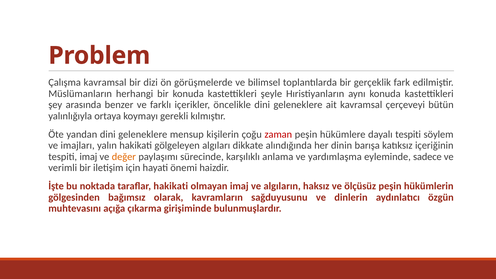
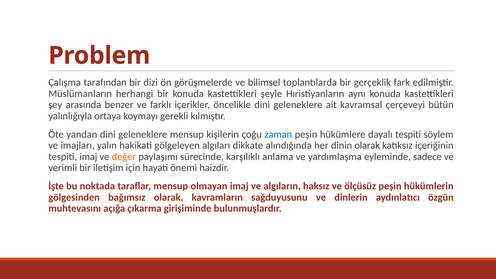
Çalışma kavramsal: kavramsal -> tarafından (105, 82)
zaman colour: red -> blue (278, 134)
dinin barışa: barışa -> olarak (367, 146)
taraflar hakikati: hakikati -> mensup (171, 186)
